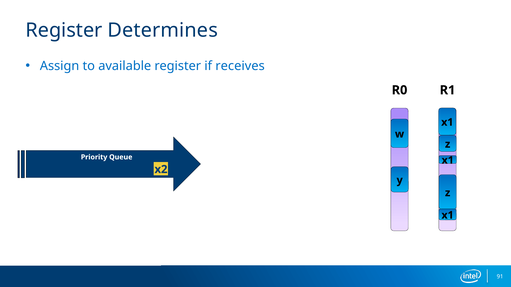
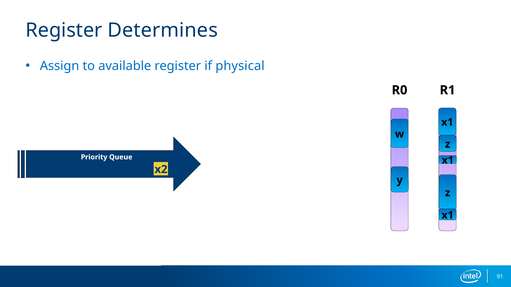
receives: receives -> physical (240, 66)
